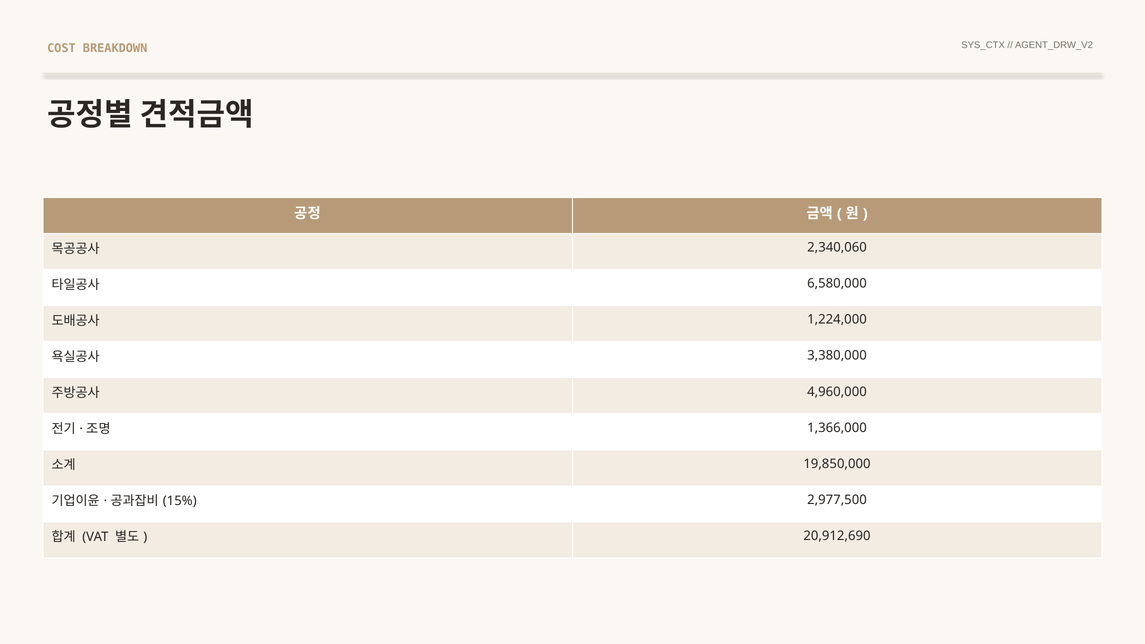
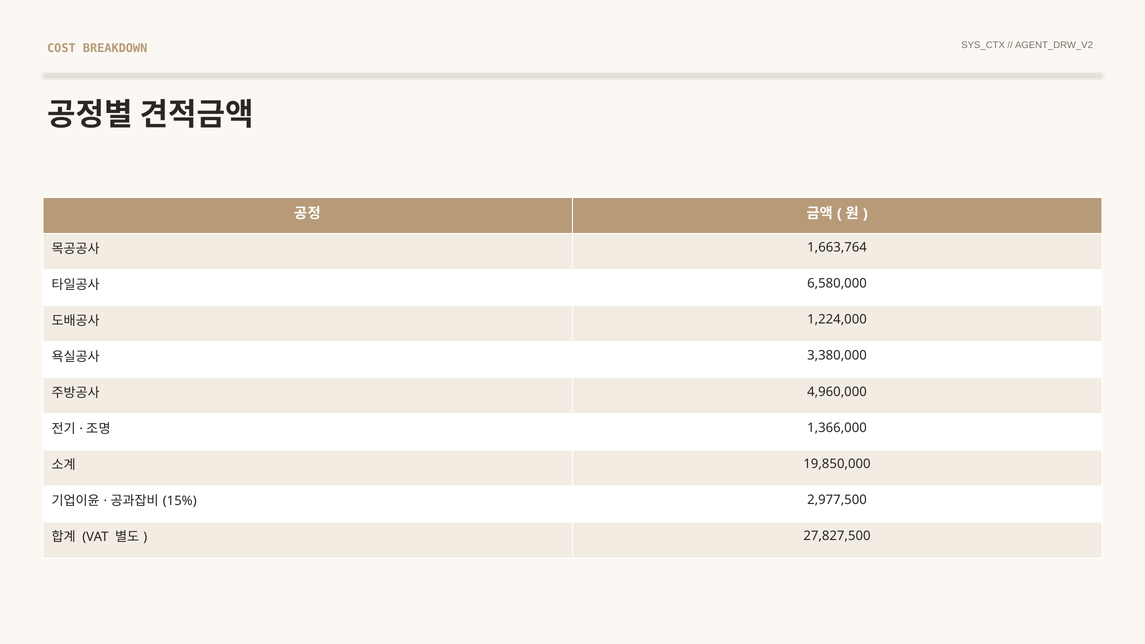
2,340,060: 2,340,060 -> 1,663,764 (837, 248)
20,912,690: 20,912,690 -> 27,827,500 (837, 536)
